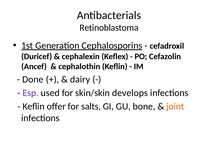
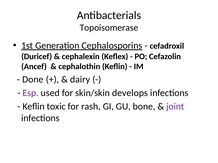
Retinoblastoma: Retinoblastoma -> Topoisomerase (109, 28)
offer: offer -> toxic (56, 107)
salts: salts -> rash (91, 107)
joint colour: orange -> purple (175, 107)
